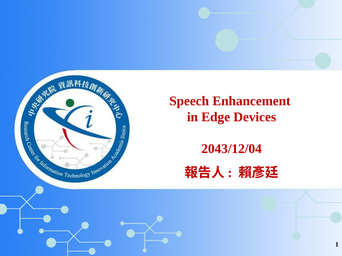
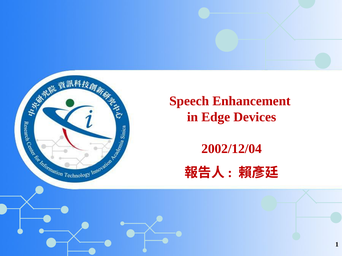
2043/12/04: 2043/12/04 -> 2002/12/04 (232, 149)
